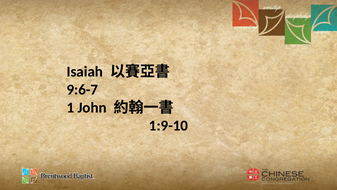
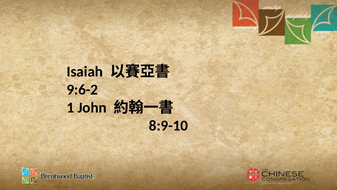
9:6-7: 9:6-7 -> 9:6-2 (82, 89)
1:9-10: 1:9-10 -> 8:9-10 (168, 125)
